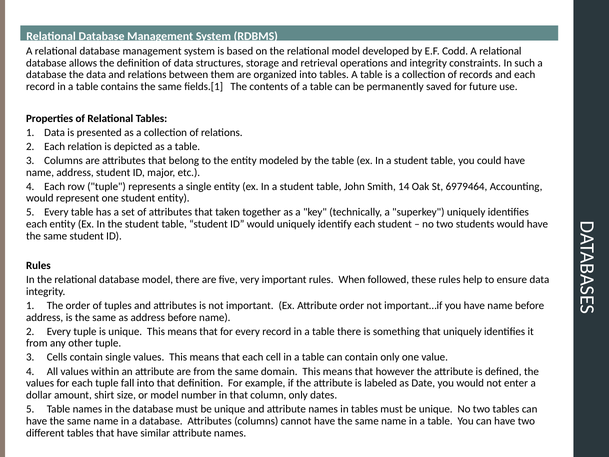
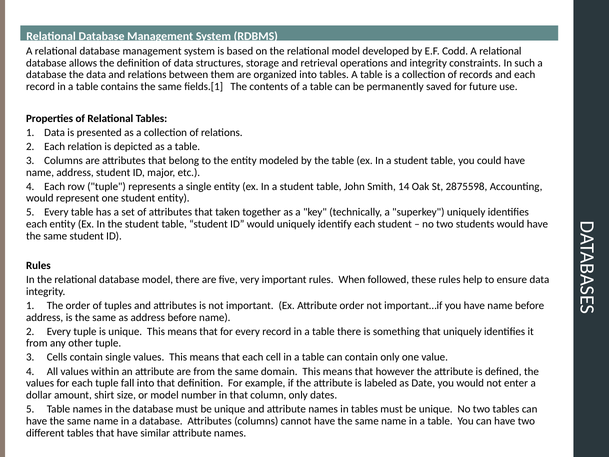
6979464: 6979464 -> 2875598 (466, 186)
